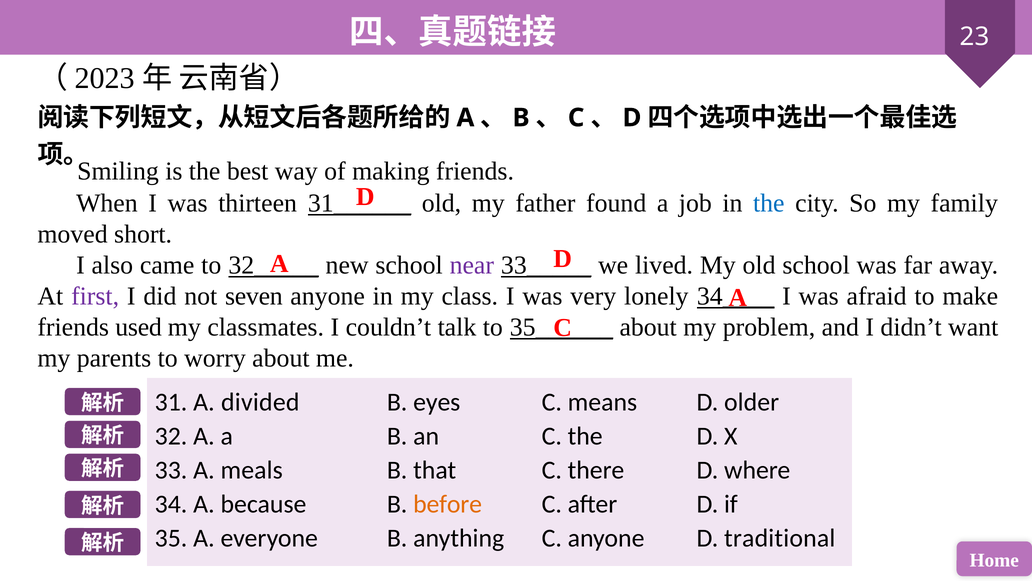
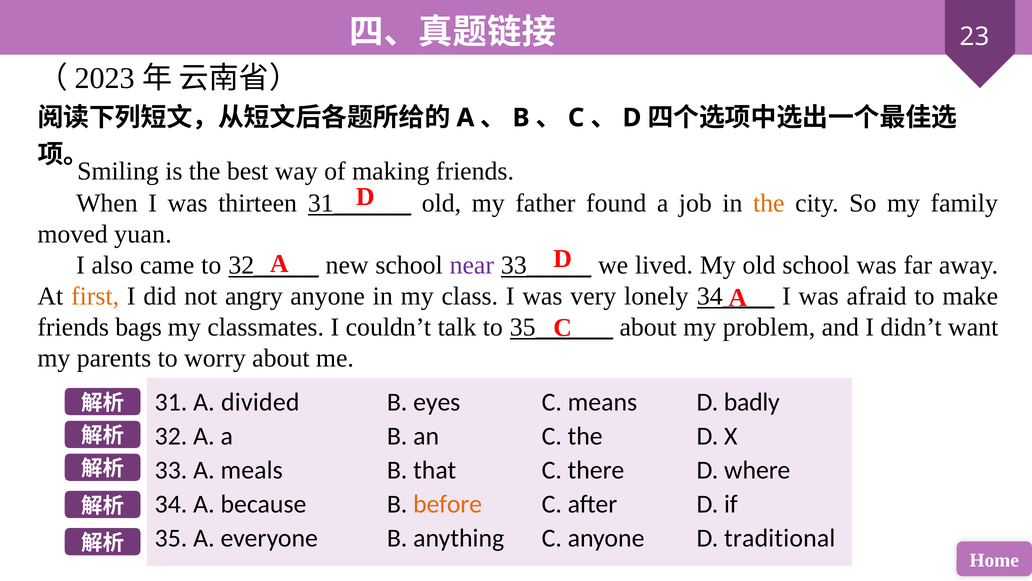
the colour: blue -> orange (769, 203)
short: short -> yuan (143, 234)
first colour: purple -> orange (95, 296)
seven: seven -> angry (254, 296)
used: used -> bags (139, 327)
older: older -> badly (752, 402)
